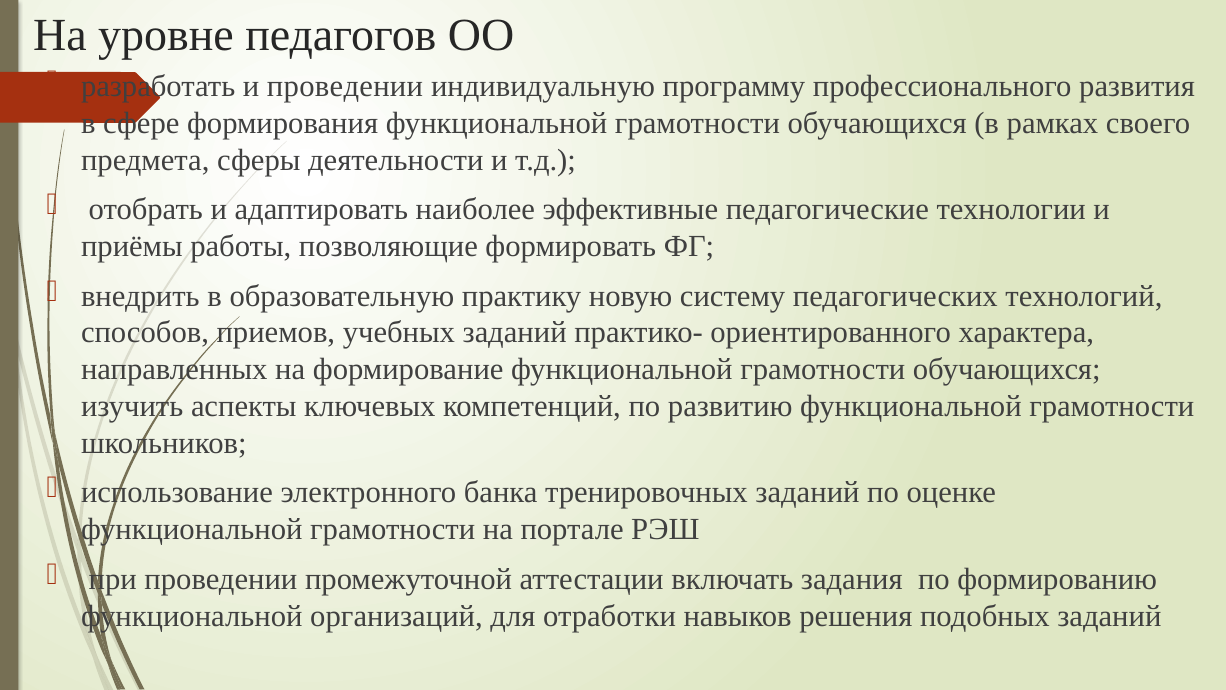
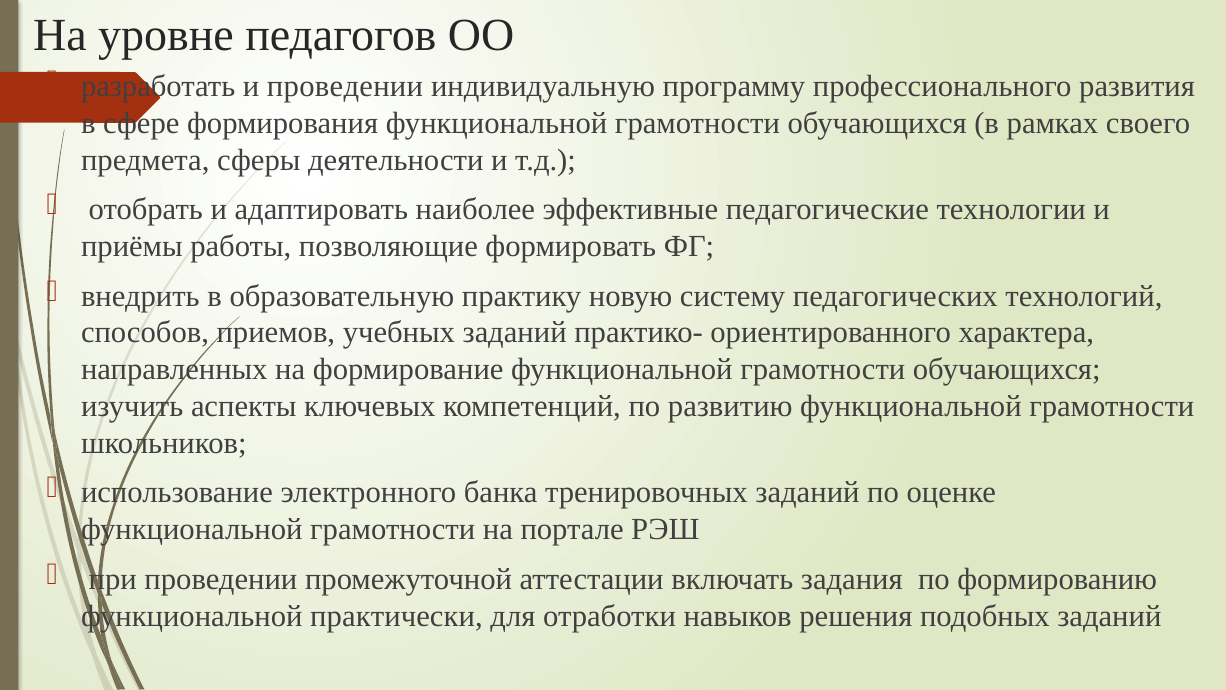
организаций: организаций -> практически (396, 616)
